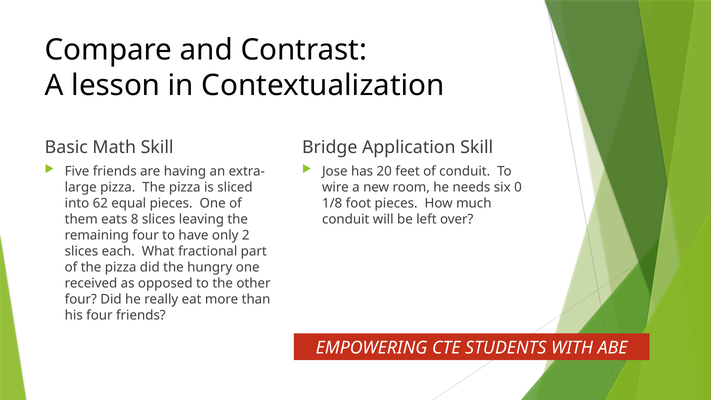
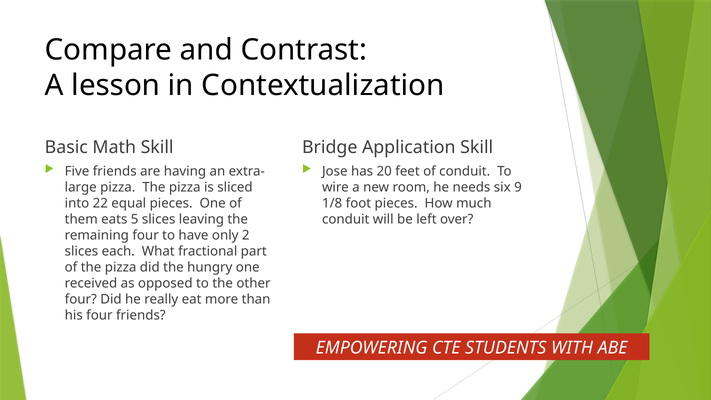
0: 0 -> 9 (518, 187)
62: 62 -> 22 (100, 203)
8: 8 -> 5 (135, 219)
